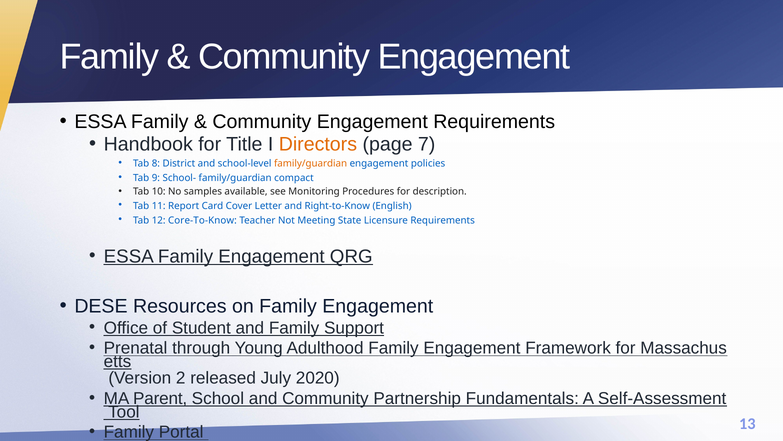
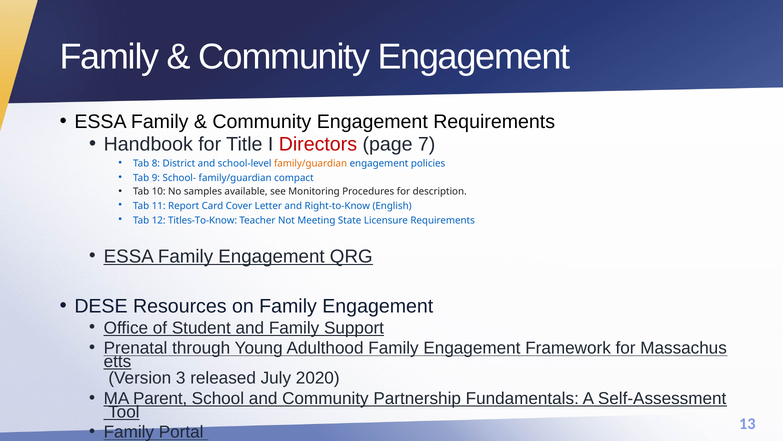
Directors colour: orange -> red (318, 144)
Core-To-Know: Core-To-Know -> Titles-To-Know (203, 220)
2: 2 -> 3 (181, 378)
